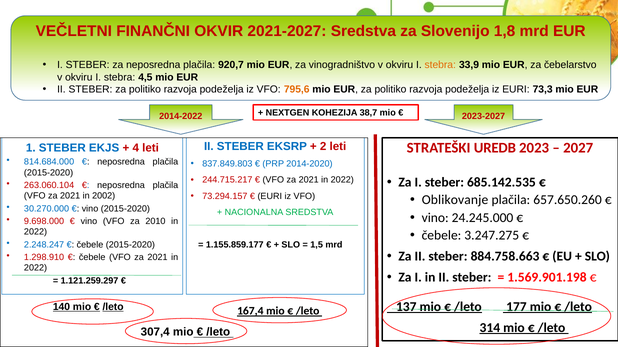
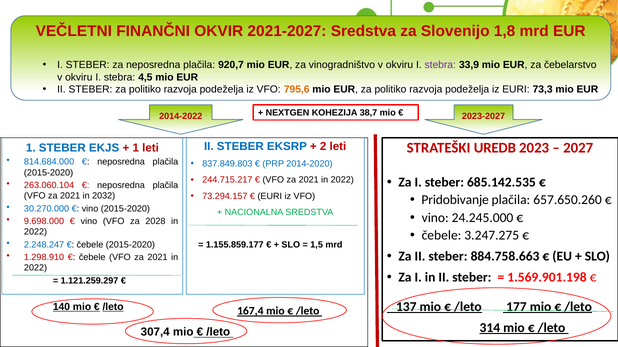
stebra colour: orange -> purple (440, 65)
4: 4 -> 1 (136, 148)
2002: 2002 -> 2032 (104, 196)
Oblikovanje: Oblikovanje -> Pridobivanje (455, 200)
2010: 2010 -> 2028 (155, 222)
